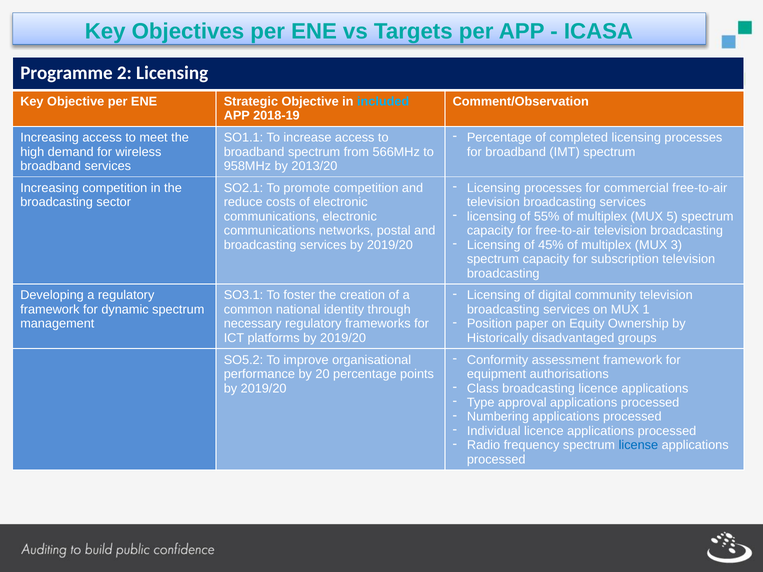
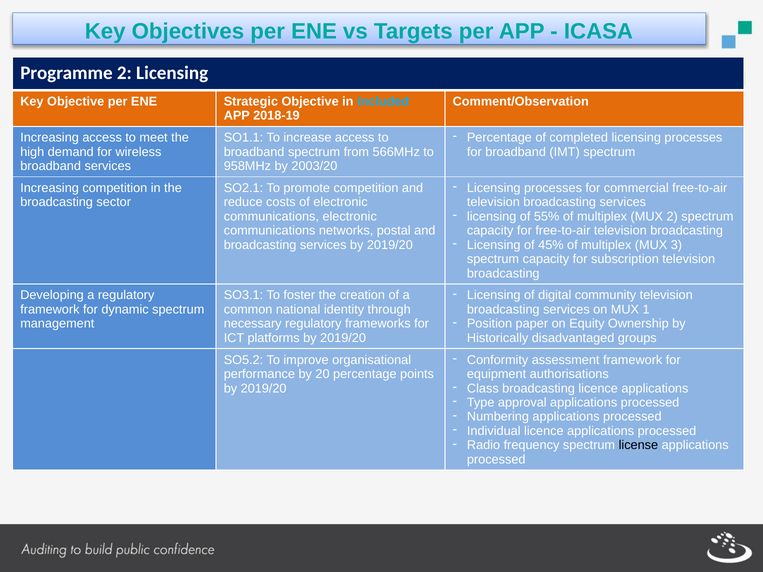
2013/20: 2013/20 -> 2003/20 (314, 166)
MUX 5: 5 -> 2 (672, 217)
license colour: blue -> black (638, 445)
